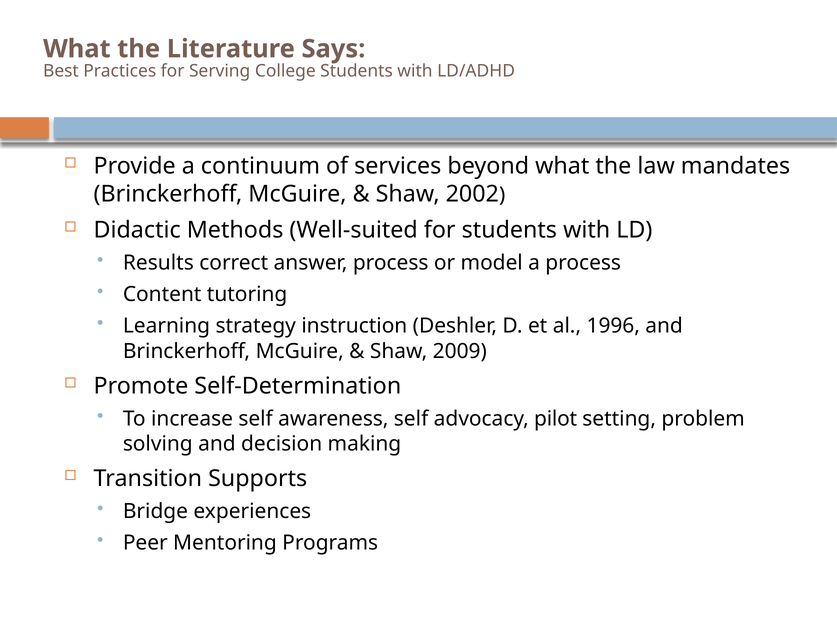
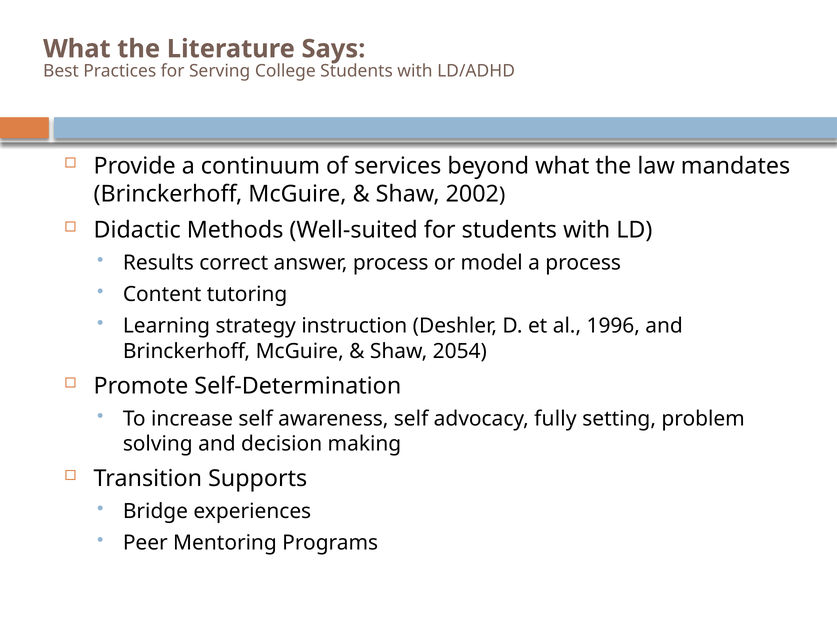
2009: 2009 -> 2054 (460, 351)
pilot: pilot -> fully (555, 419)
